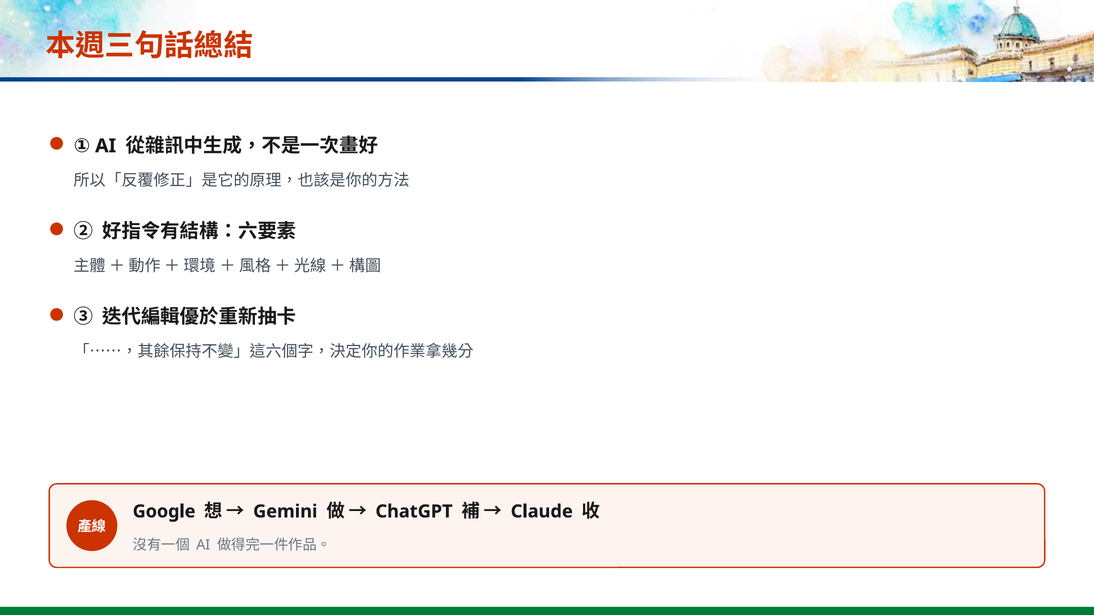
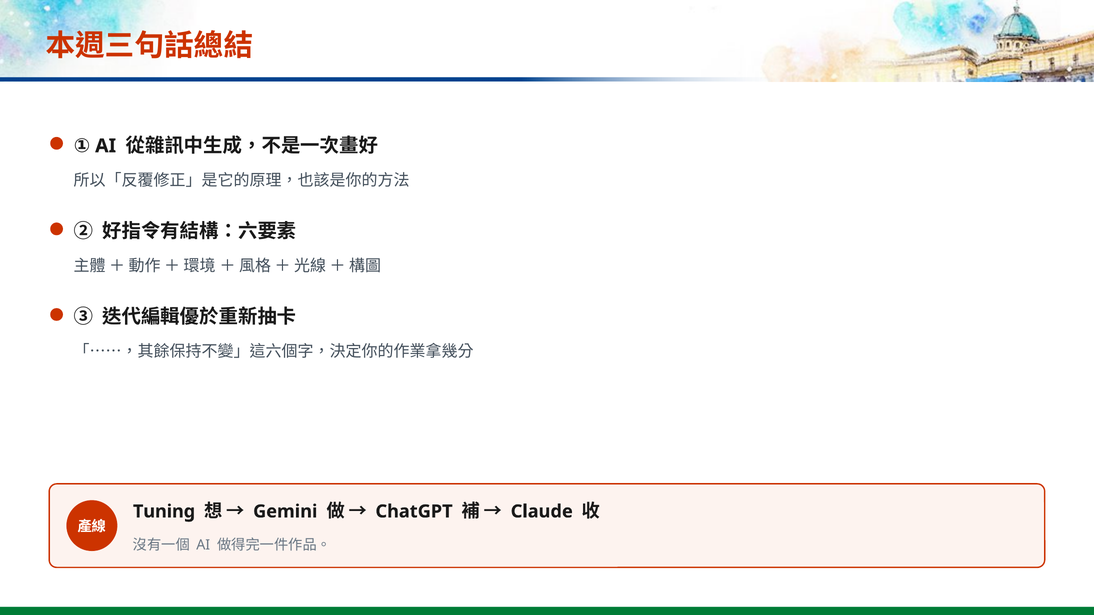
Google: Google -> Tuning (164, 512)
